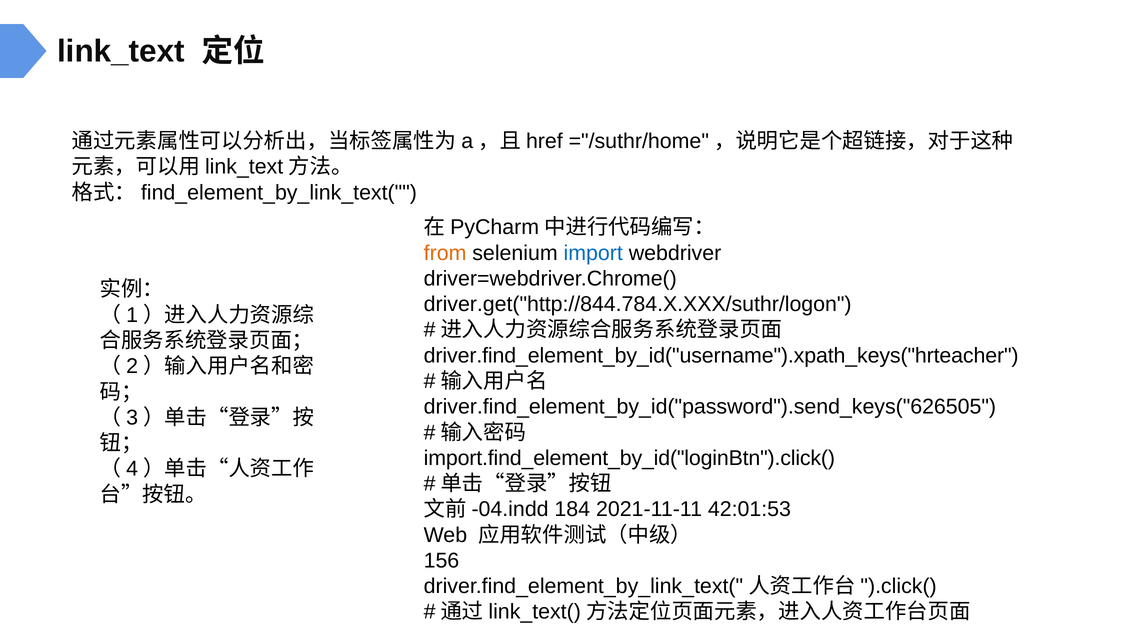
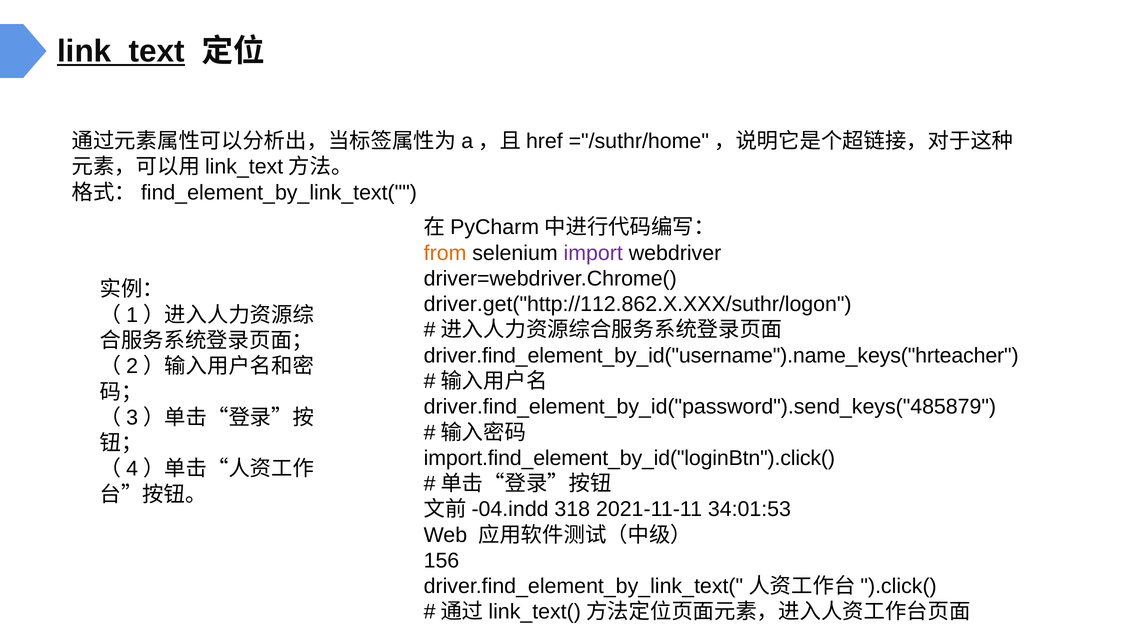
link_text underline: none -> present (121, 51)
import colour: blue -> purple (593, 253)
driver.get("http://844.784.X.XXX/suthr/logon: driver.get("http://844.784.X.XXX/suthr/logon -> driver.get("http://112.862.X.XXX/suthr/logon (638, 304)
driver.find_element_by_id("username").xpath_keys("hrteacher: driver.find_element_by_id("username").xpath_keys("hrteacher -> driver.find_element_by_id("username").name_keys("hrteacher (721, 355)
driver.find_element_by_id("password").send_keys("626505: driver.find_element_by_id("password").send_keys("626505 -> driver.find_element_by_id("password").send_keys("485879 (710, 407)
184: 184 -> 318 (572, 509)
42:01:53: 42:01:53 -> 34:01:53 (749, 509)
